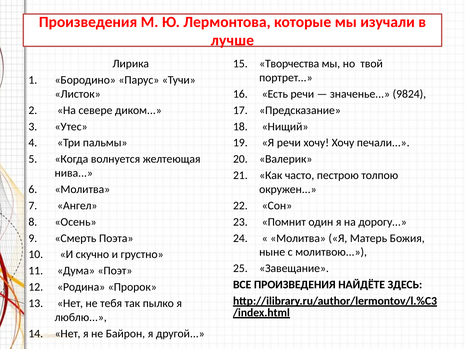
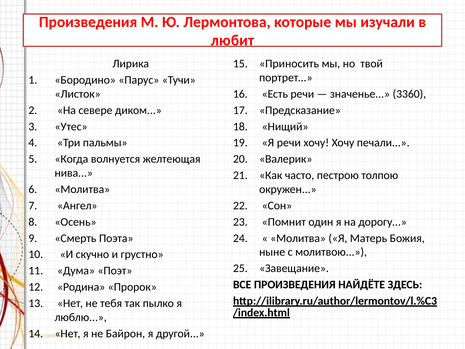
лучше: лучше -> любит (232, 40)
Творчества: Творчества -> Приносить (289, 64)
9824: 9824 -> 3360 (409, 94)
